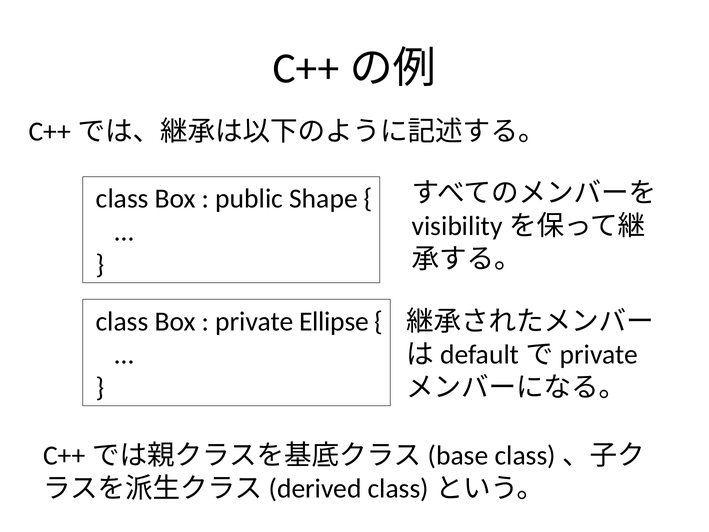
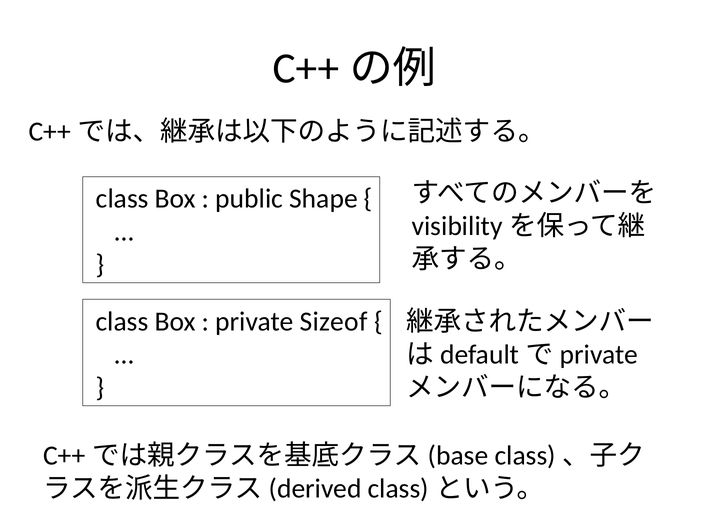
Ellipse: Ellipse -> Sizeof (334, 321)
